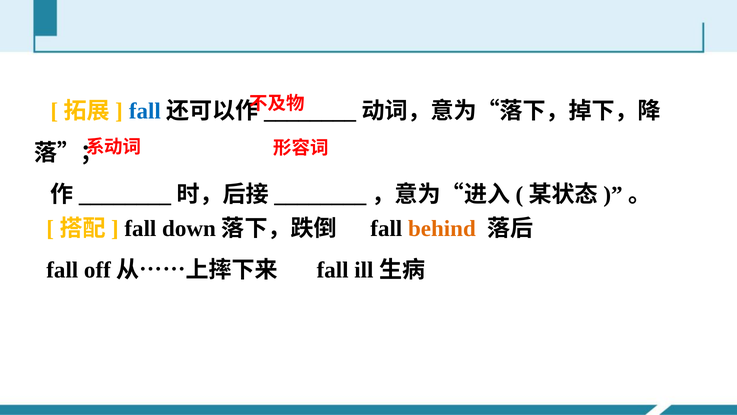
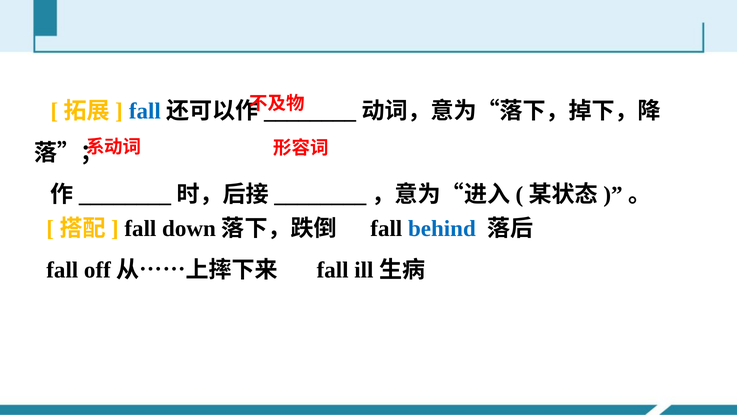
behind colour: orange -> blue (442, 229)
